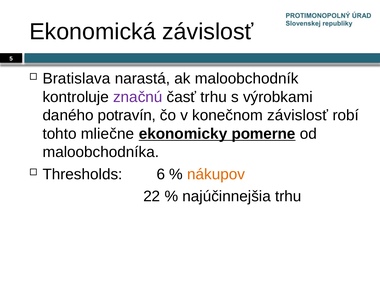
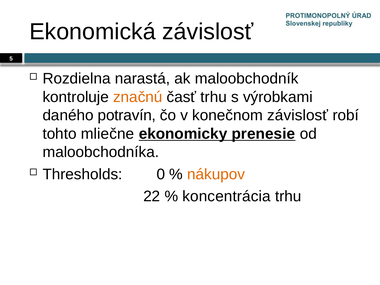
Bratislava: Bratislava -> Rozdielna (77, 79)
značnú colour: purple -> orange (138, 97)
pomerne: pomerne -> prenesie (263, 134)
6: 6 -> 0 (161, 174)
najúčinnejšia: najúčinnejšia -> koncentrácia (227, 196)
